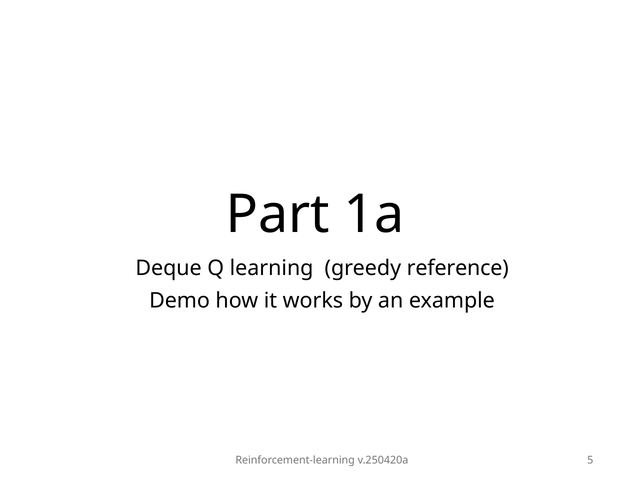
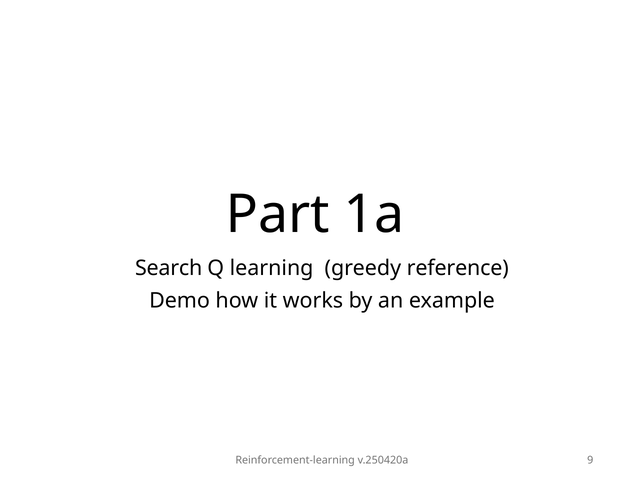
Deque: Deque -> Search (169, 268)
5: 5 -> 9 (590, 460)
